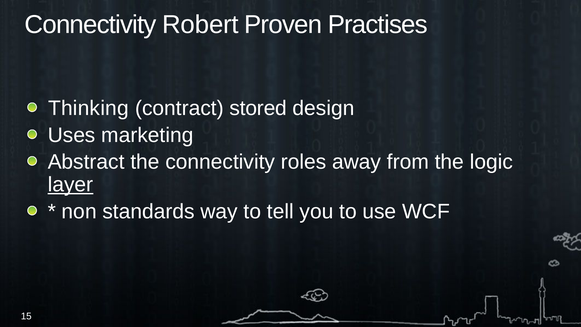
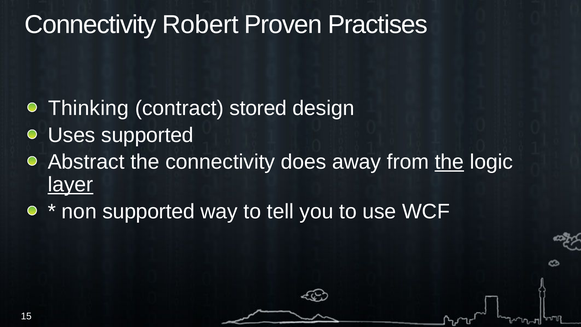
Uses marketing: marketing -> supported (147, 135)
roles: roles -> does (304, 162)
the underline: none -> present (449, 162)
non standards: standards -> supported (149, 211)
